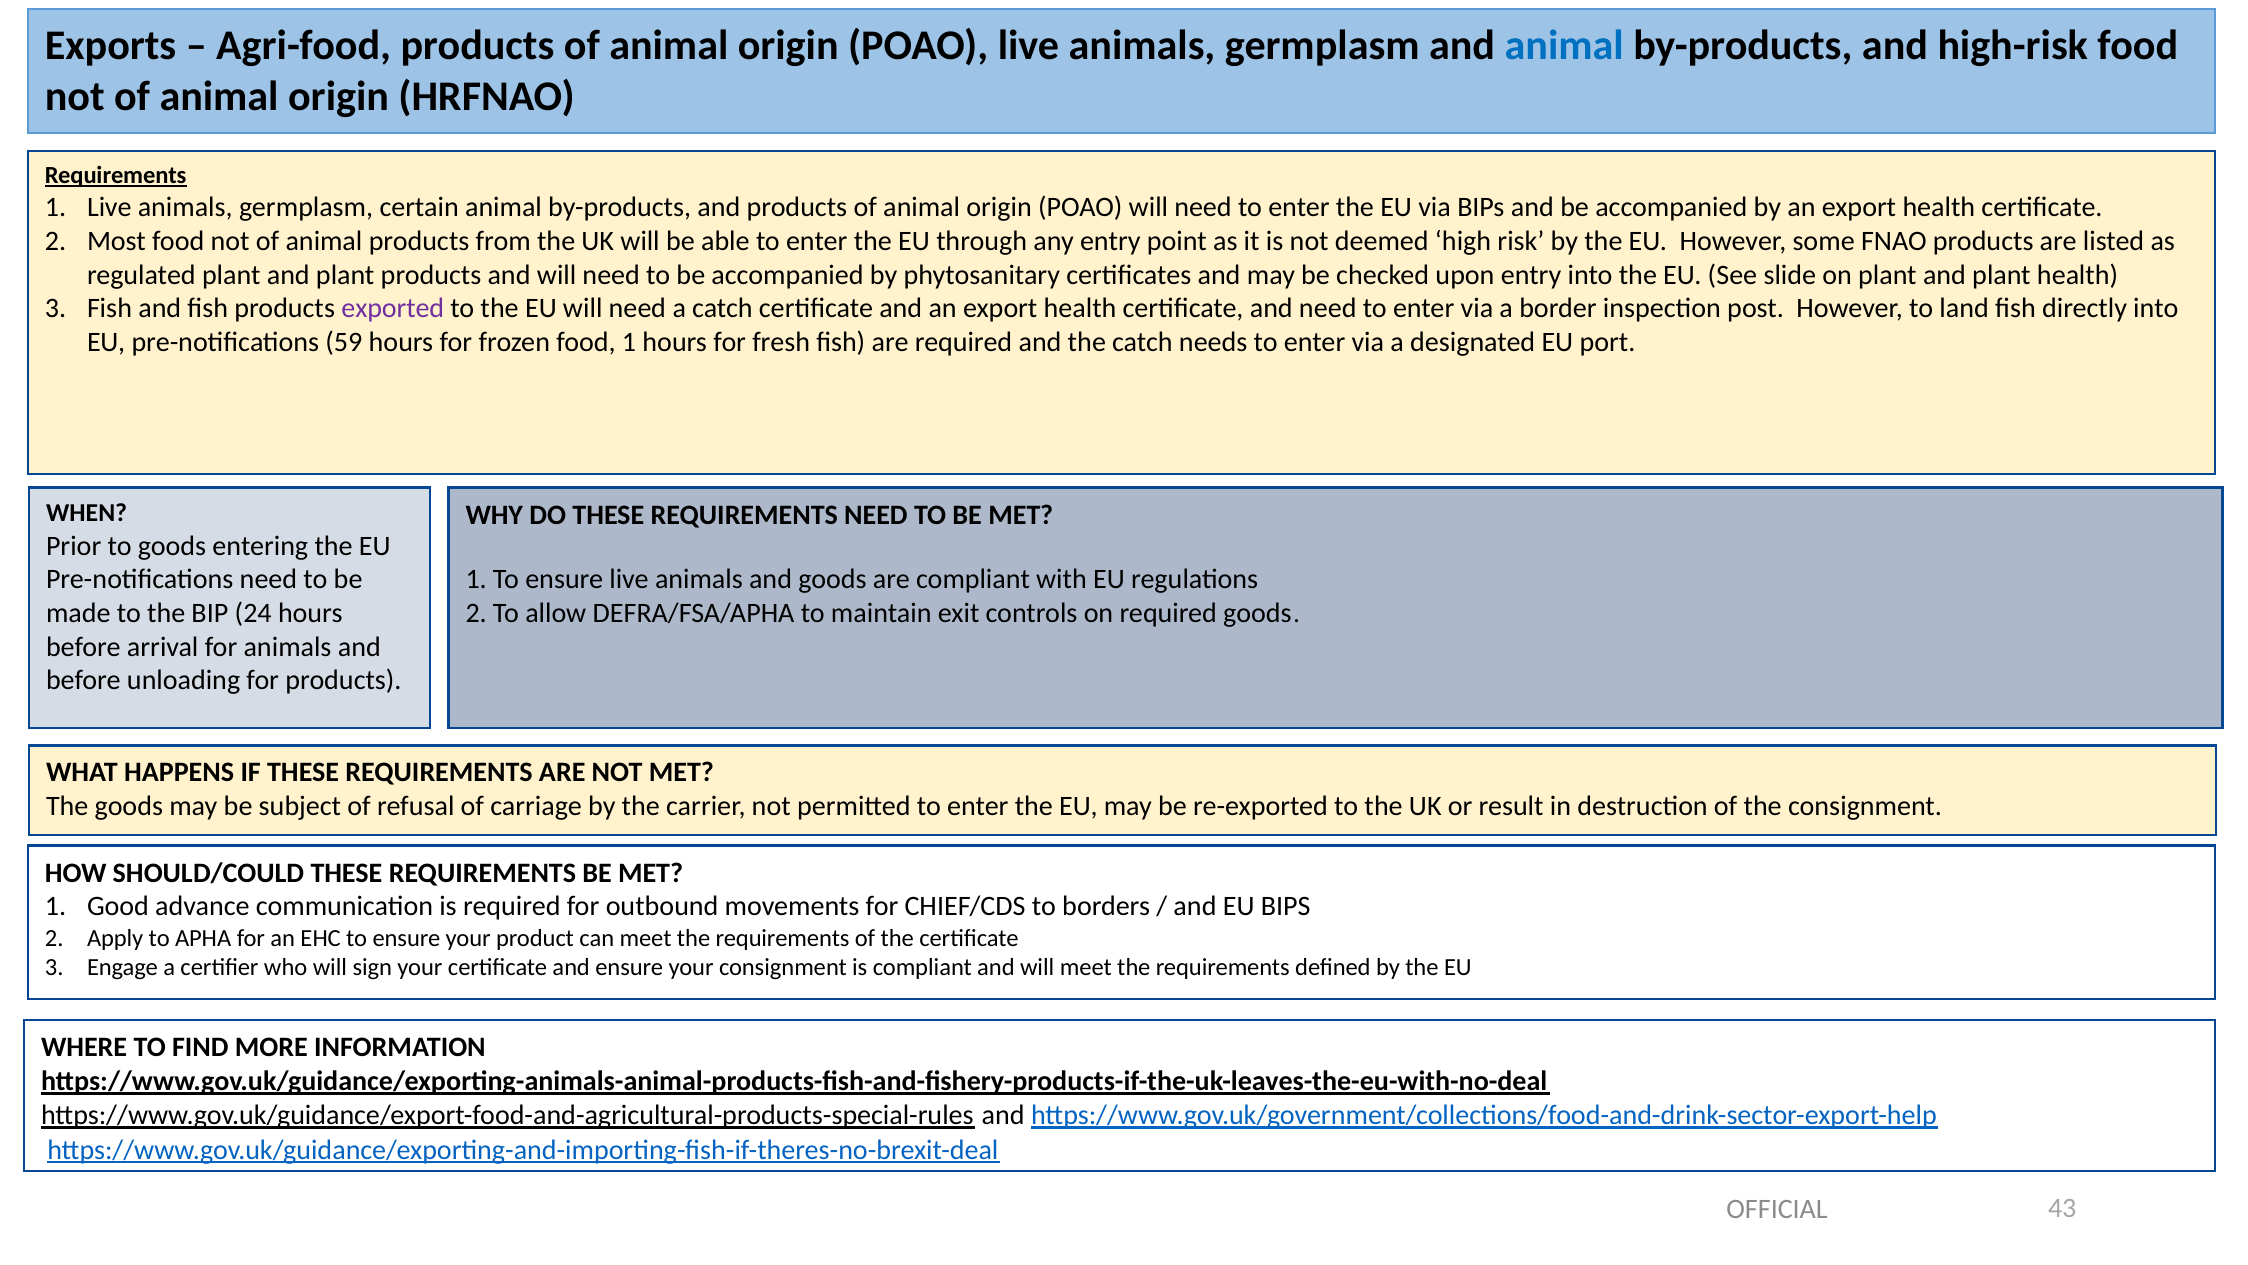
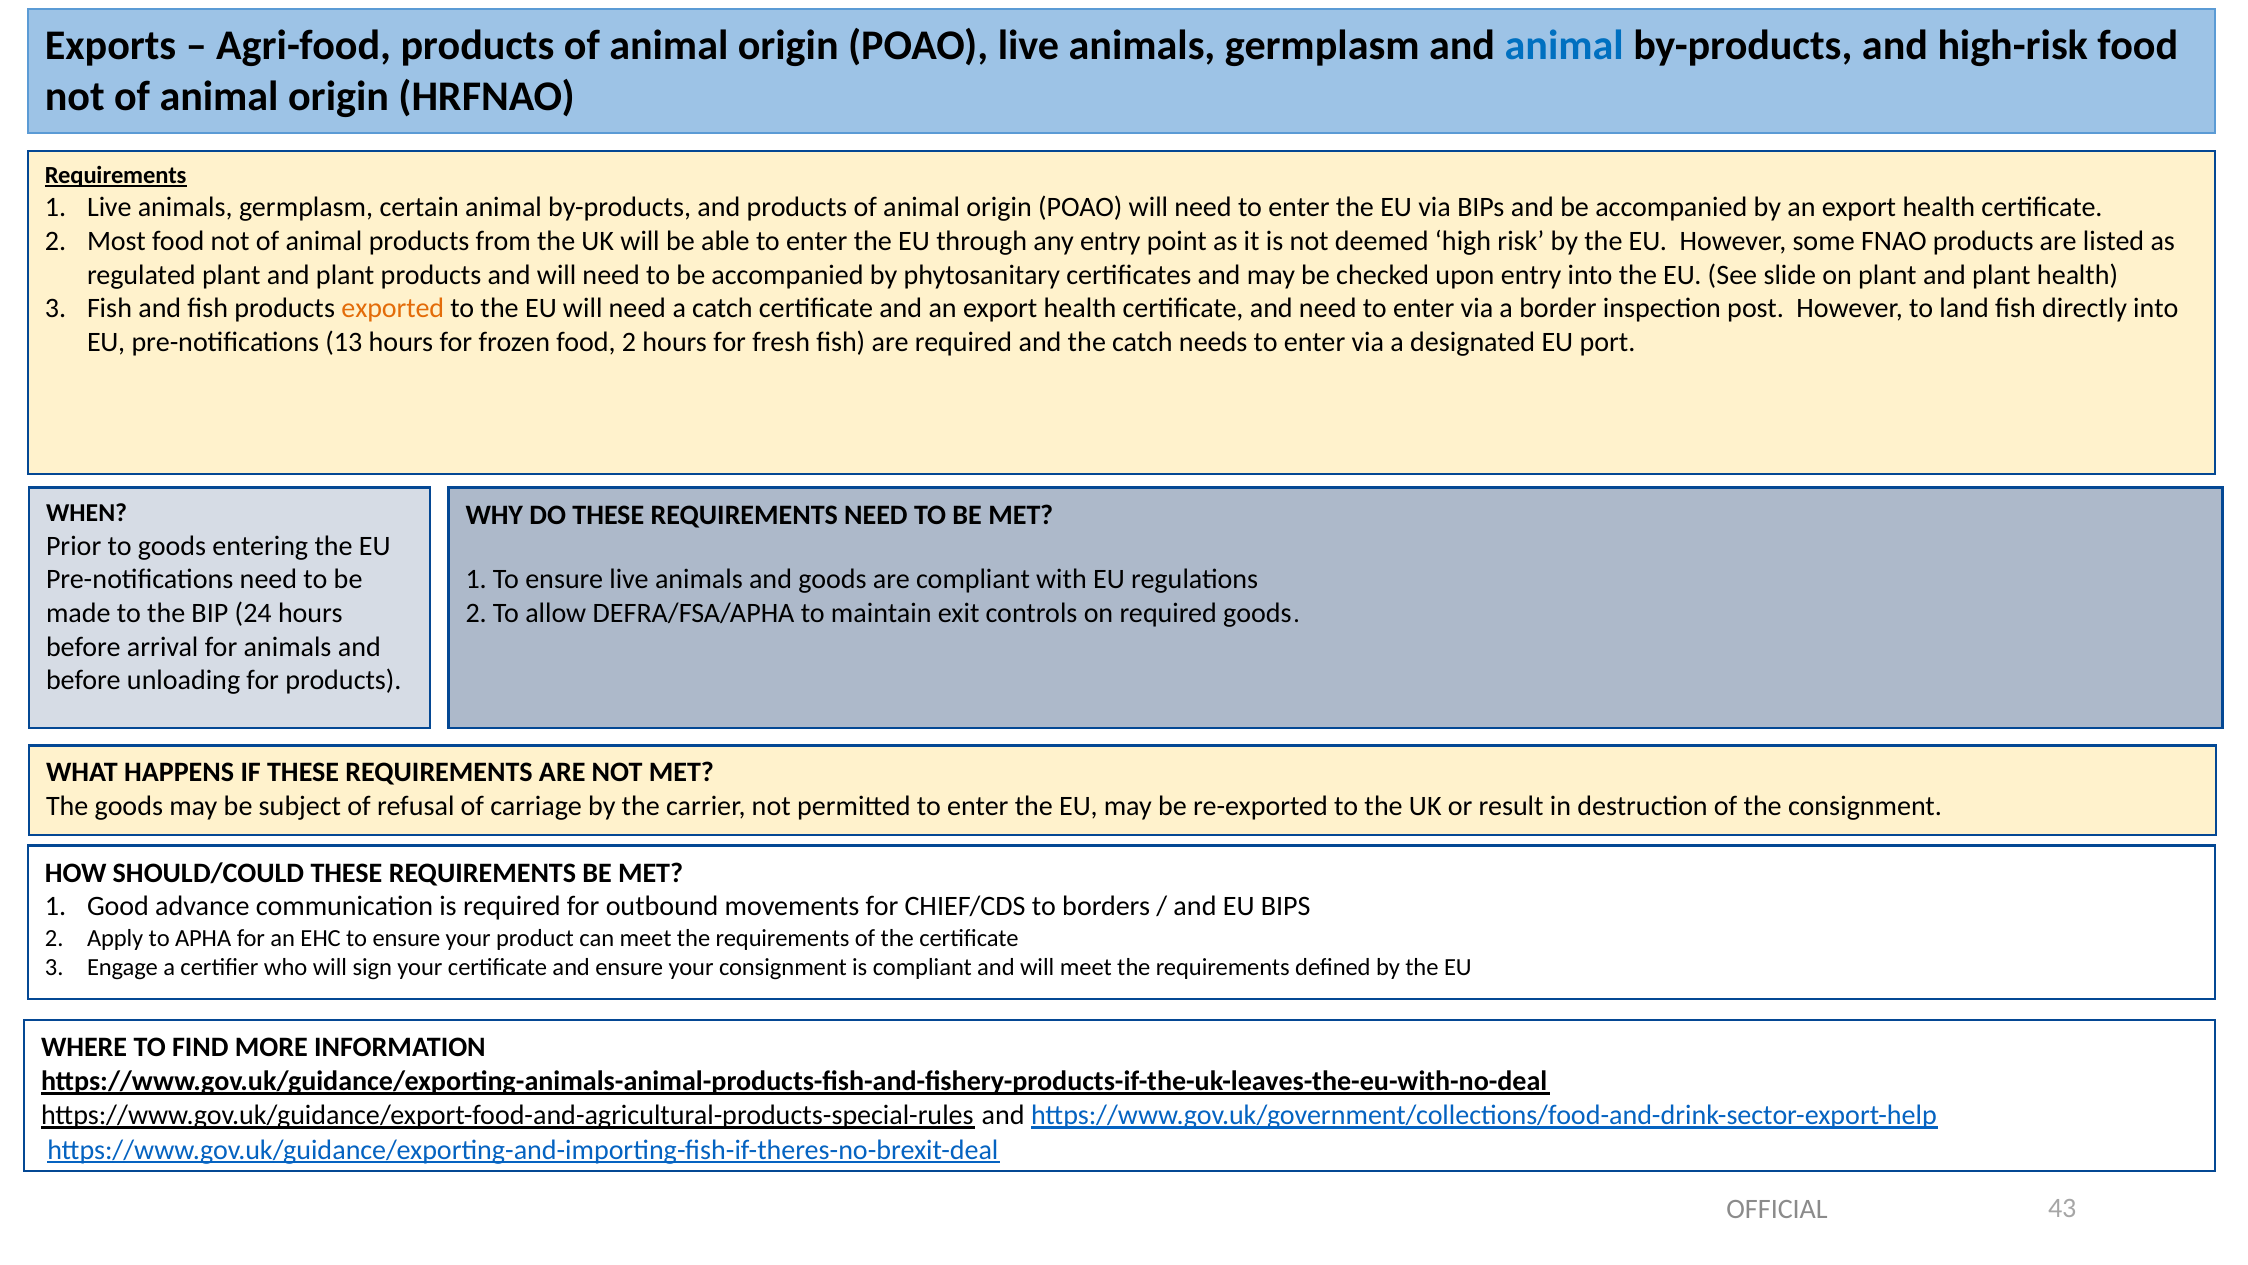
exported colour: purple -> orange (393, 309)
59: 59 -> 13 (344, 342)
food 1: 1 -> 2 (629, 342)
